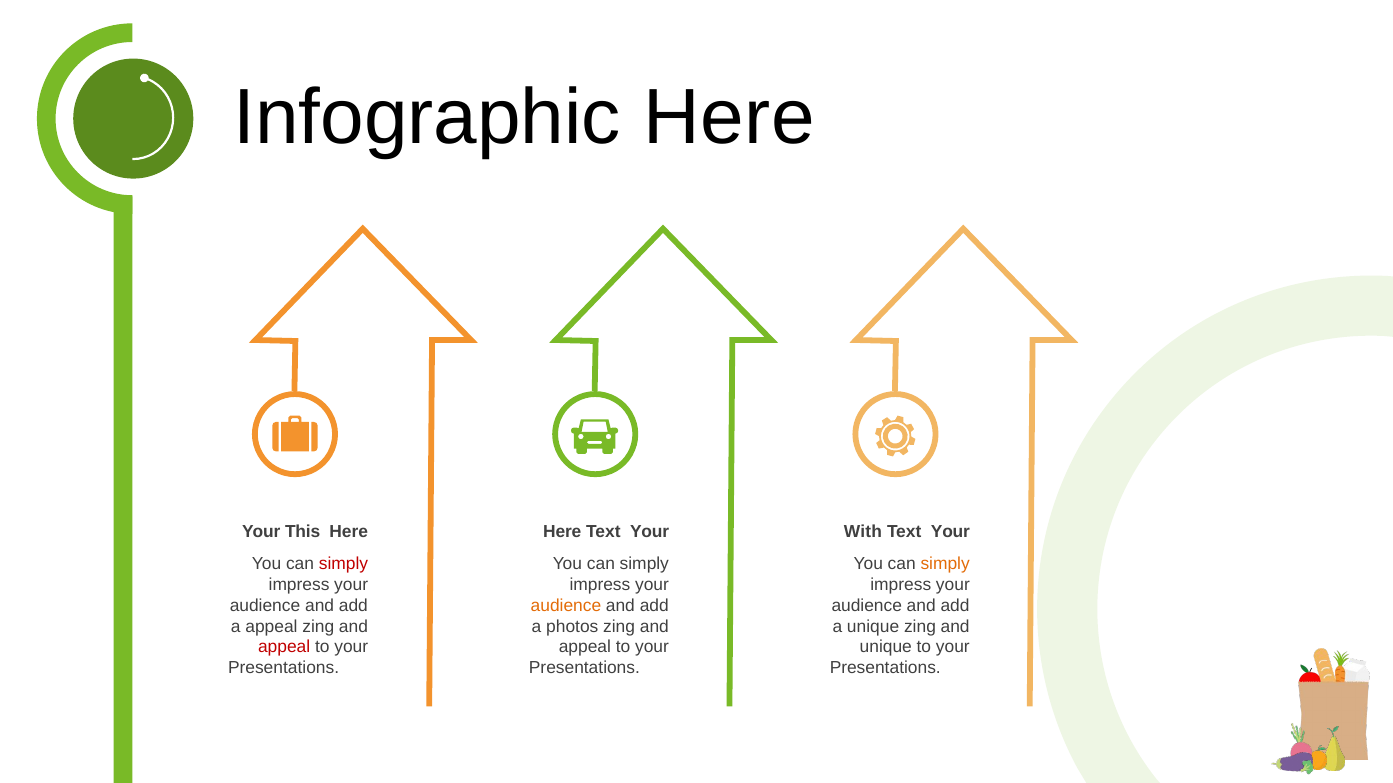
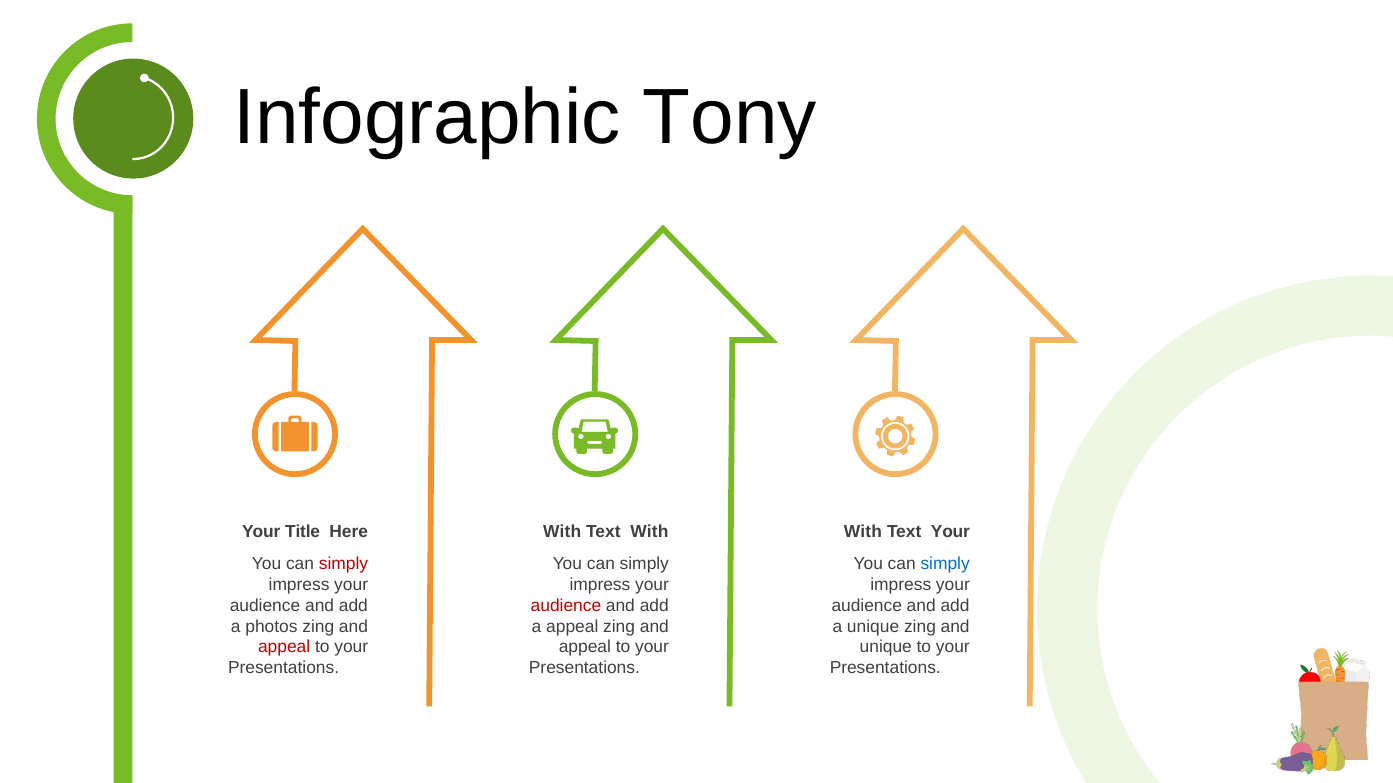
Infographic Here: Here -> Tony (730, 117)
This: This -> Title (303, 532)
Here: Here -> With (562, 532)
Your: Your -> With (649, 532)
simply colour: orange -> blue (945, 564)
audience colour: orange -> red (566, 606)
a appeal: appeal -> photos (271, 627)
a photos: photos -> appeal (572, 627)
